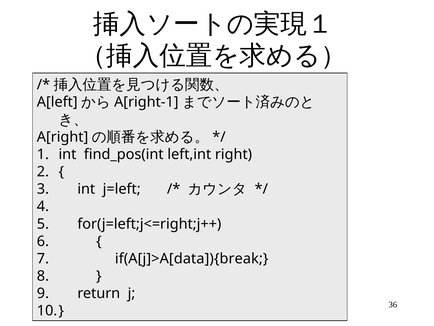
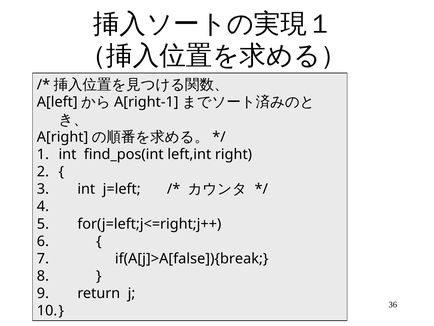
if(A[j]>A[data]){break: if(A[j]>A[data]){break -> if(A[j]>A[false]){break (192, 258)
